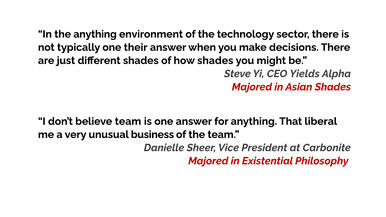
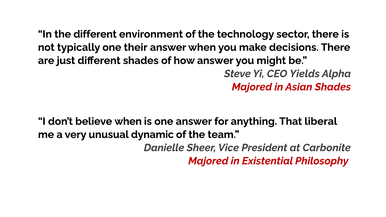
the anything: anything -> different (95, 34)
how shades: shades -> answer (215, 61)
believe team: team -> when (128, 121)
business: business -> dynamic (152, 135)
